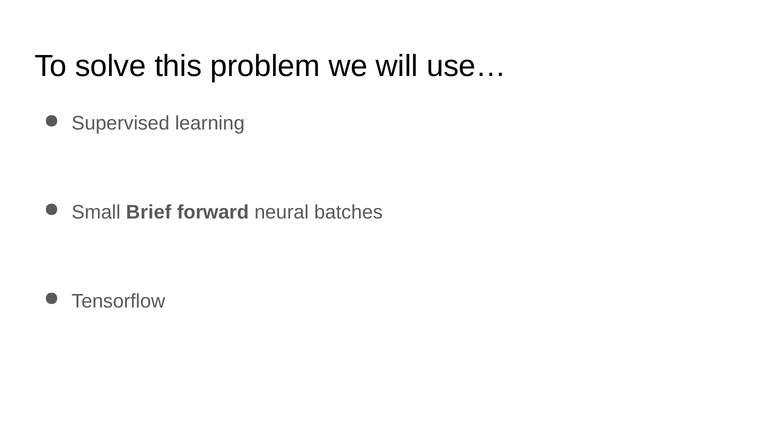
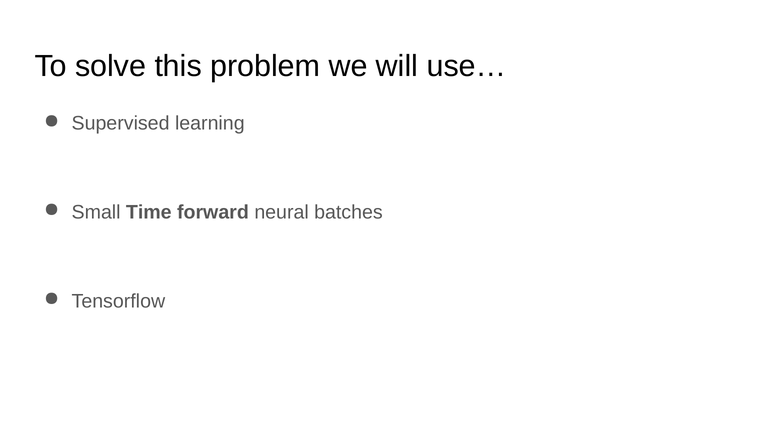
Brief: Brief -> Time (149, 212)
